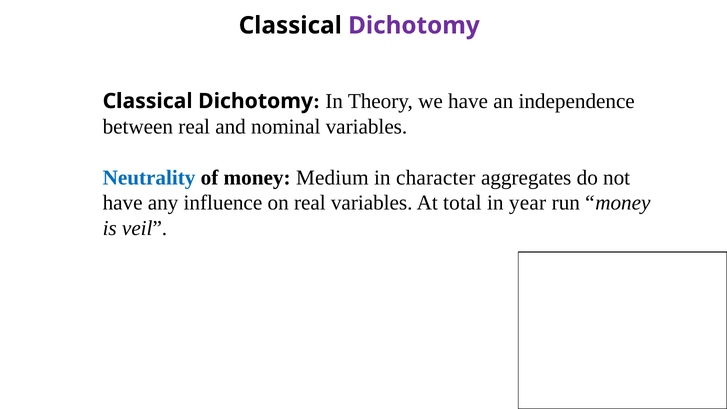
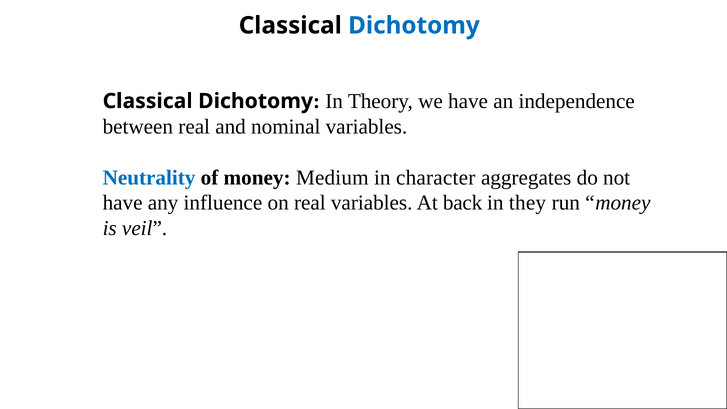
Dichotomy colour: purple -> blue (414, 25)
total: total -> back (463, 203)
year: year -> they (528, 203)
